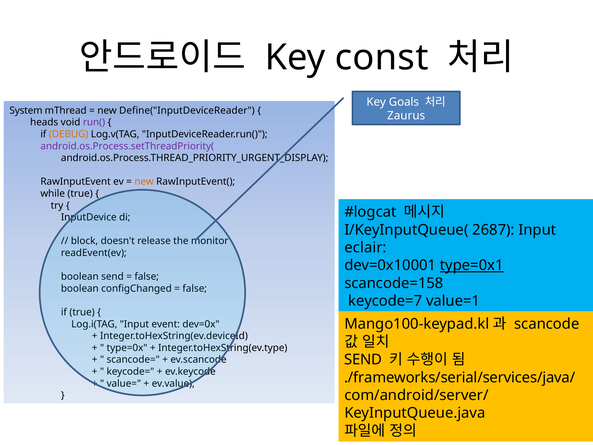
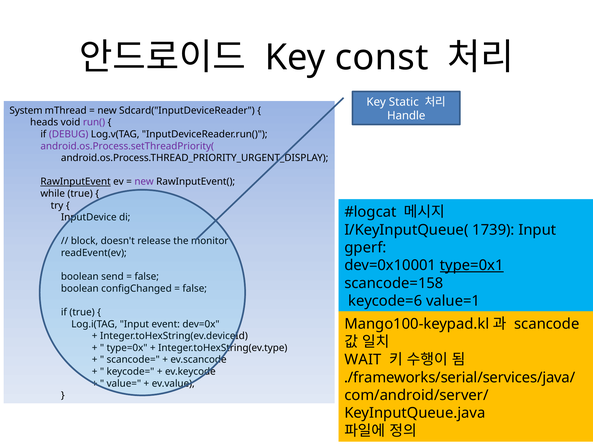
Goals: Goals -> Static (404, 102)
Define("InputDeviceReader: Define("InputDeviceReader -> Sdcard("InputDeviceReader (187, 110)
Zaurus: Zaurus -> Handle (406, 116)
DEBUG colour: orange -> purple (69, 134)
RawInputEvent underline: none -> present (76, 182)
new colour: orange -> purple (144, 182)
2687: 2687 -> 1739 (493, 230)
eclair: eclair -> gperf (365, 247)
keycode=7: keycode=7 -> keycode=6 (385, 301)
SEND: SEND -> WAIT (363, 359)
